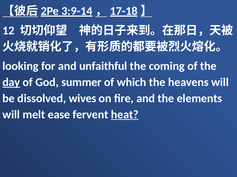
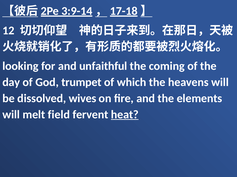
day underline: present -> none (11, 83)
summer: summer -> trumpet (81, 83)
ease: ease -> field (59, 115)
